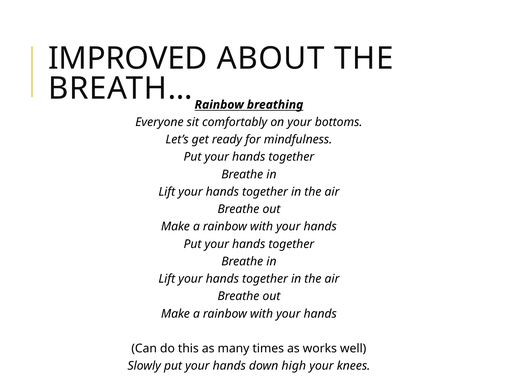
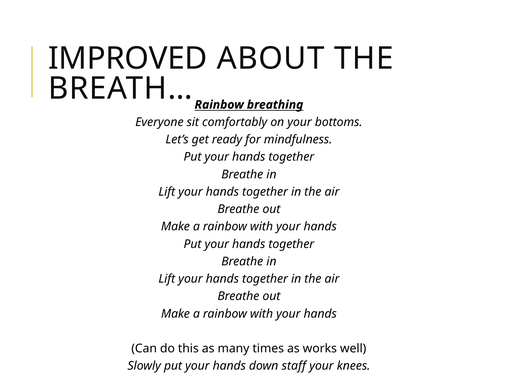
high: high -> staff (294, 366)
